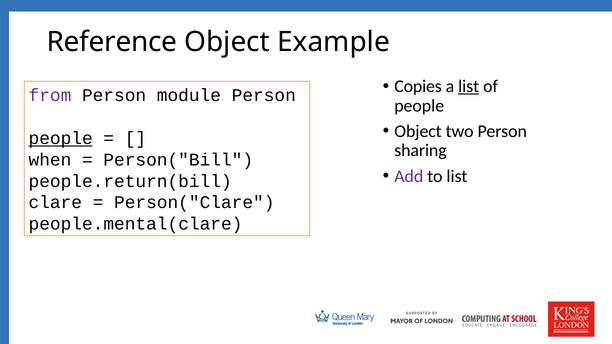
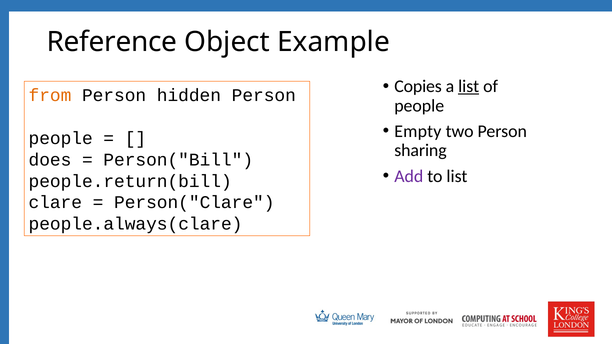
from colour: purple -> orange (50, 96)
module: module -> hidden (189, 96)
Object: Object -> Empty (418, 131)
people underline: present -> none (61, 138)
when: when -> does (50, 160)
people.mental(clare: people.mental(clare -> people.always(clare (135, 224)
